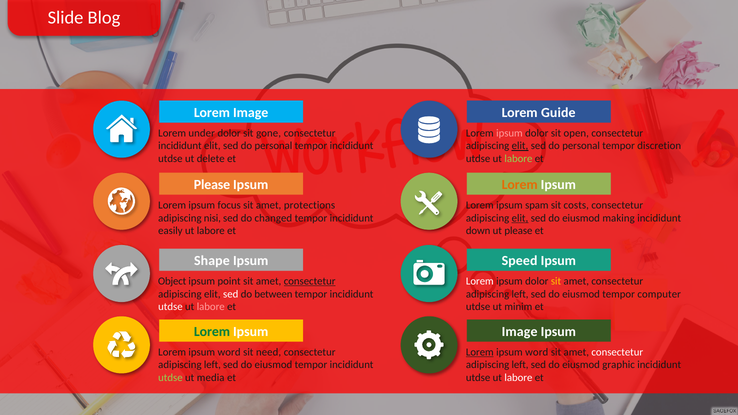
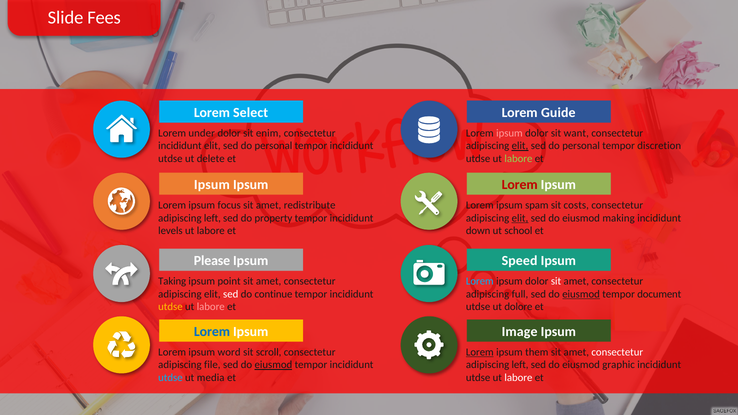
Blog: Blog -> Fees (104, 17)
Lorem Image: Image -> Select (251, 113)
gone: gone -> enim (269, 133)
open: open -> want (576, 133)
Please: Please -> Ipsum (212, 185)
Lorem colour: orange -> red (520, 185)
protections: protections -> redistribute (310, 205)
nisi: nisi -> left (212, 218)
changed: changed -> property (273, 218)
easily: easily -> levels (170, 231)
ut please: please -> school (518, 231)
Shape: Shape -> Please (212, 261)
Object: Object -> Taking (172, 281)
consectetur underline: present -> none (310, 281)
Lorem colour: white -> light blue (480, 281)
sit colour: yellow -> white (556, 281)
between: between -> continue (273, 294)
left: left -> full (520, 294)
eiusmod underline: none -> present (581, 294)
computer: computer -> document (659, 294)
utdse colour: white -> yellow (170, 307)
minim: minim -> dolore (518, 307)
Lorem colour: green -> blue (212, 332)
need: need -> scroll (269, 352)
word: word -> them (537, 352)
left: left -> file (212, 365)
eiusmod underline: none -> present (273, 365)
utdse colour: light green -> light blue (170, 378)
